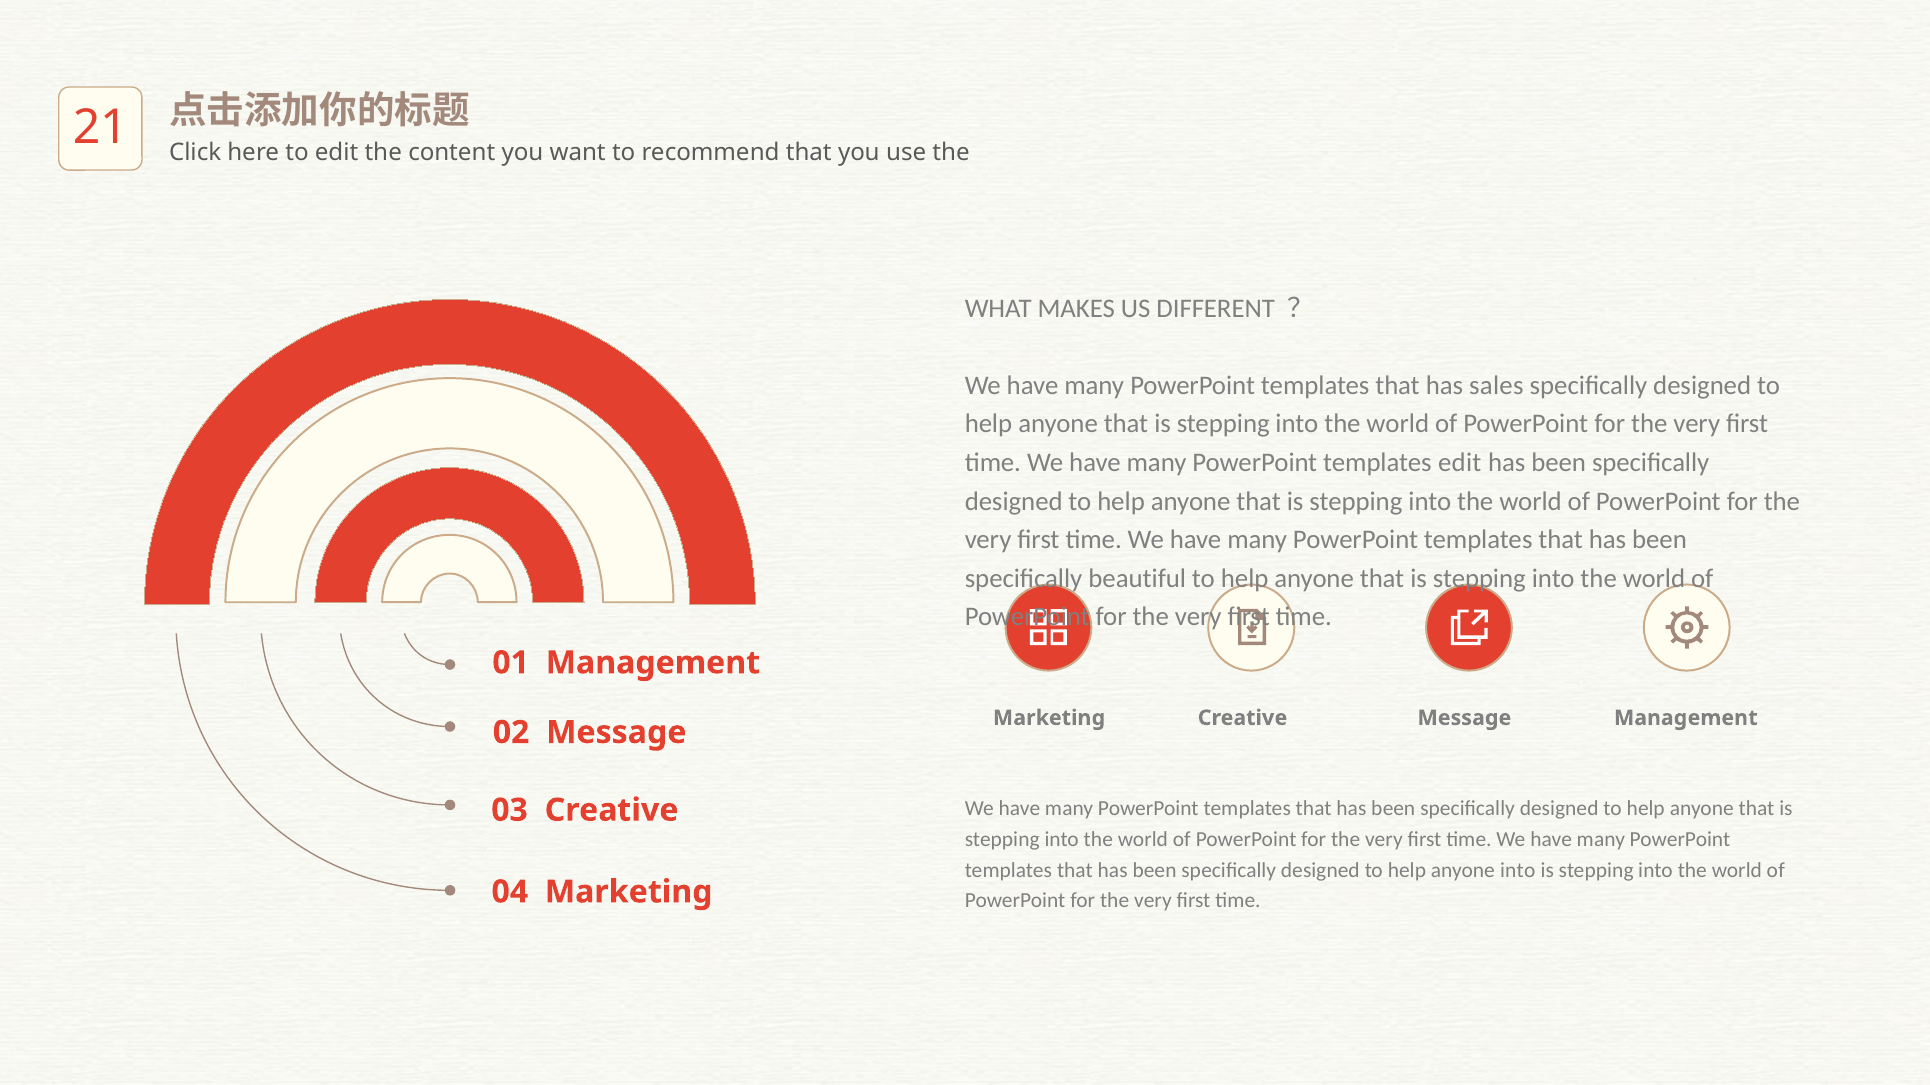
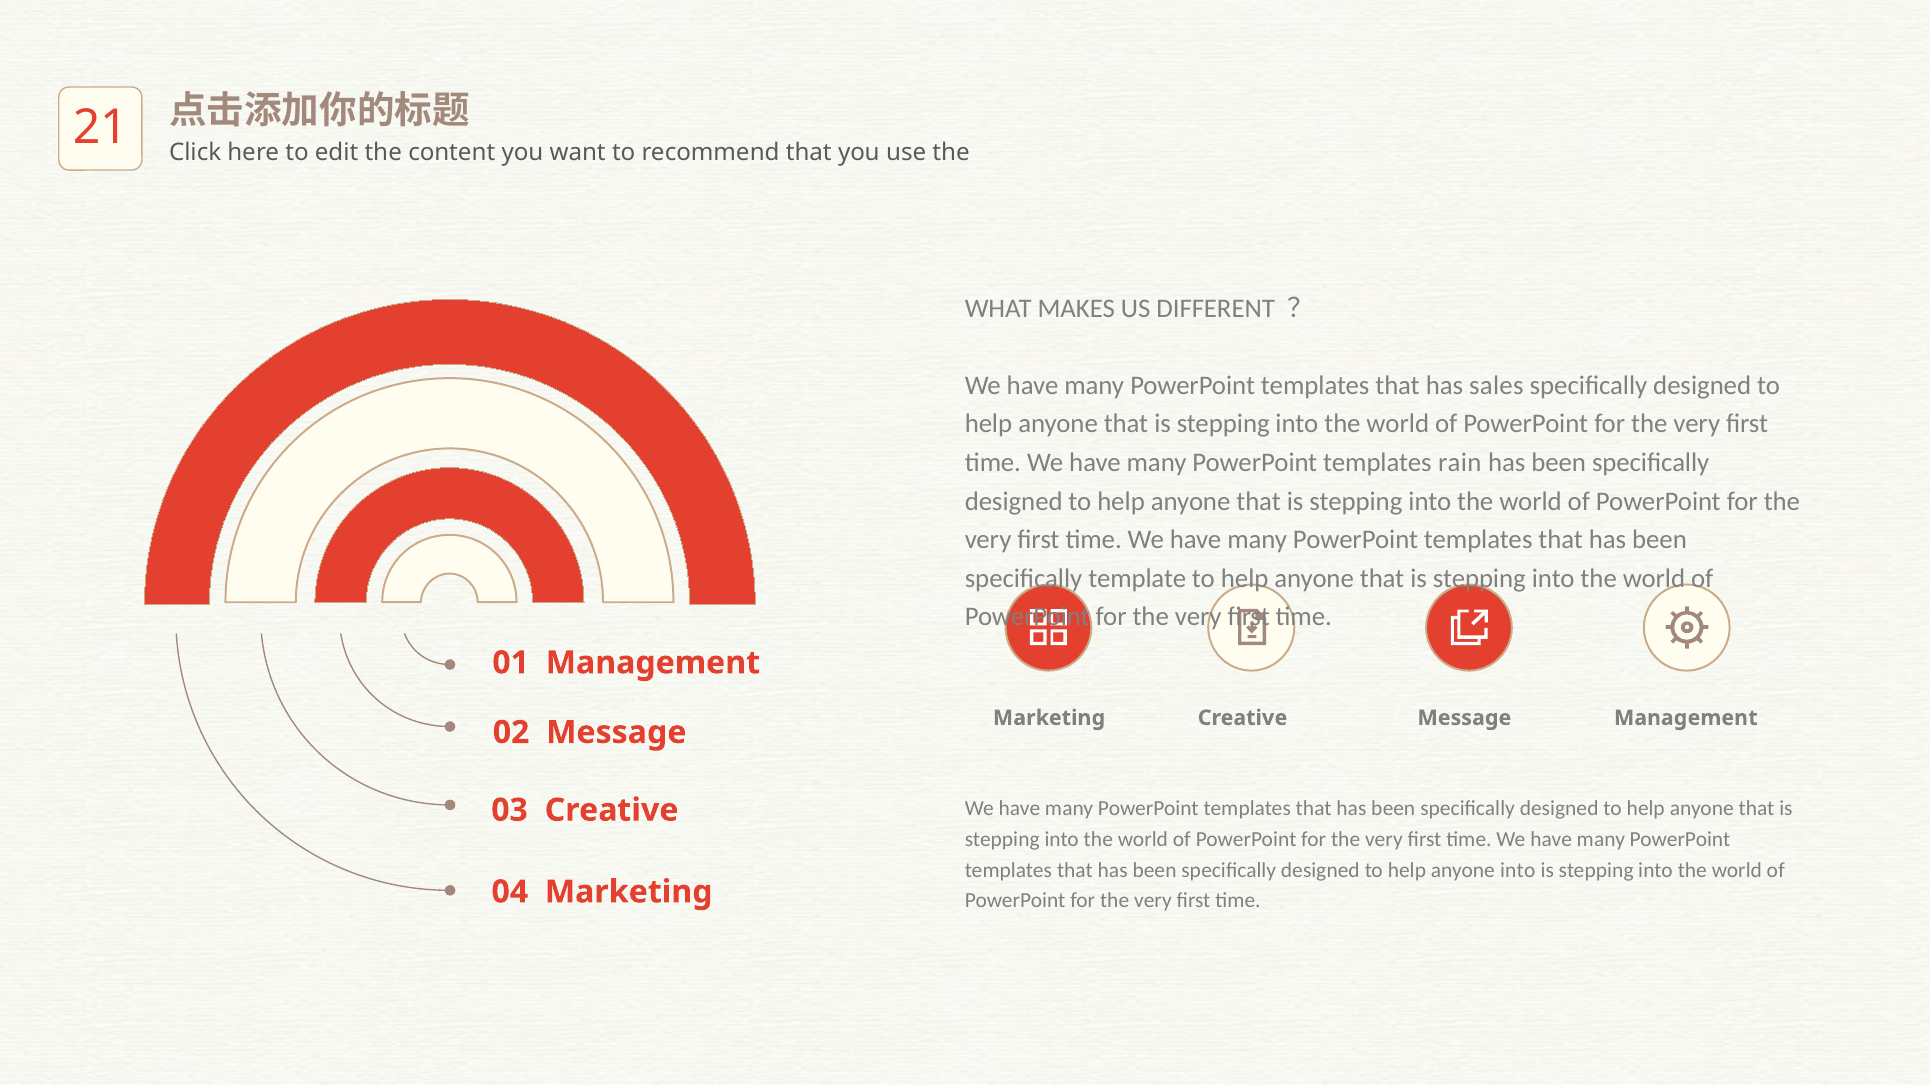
templates edit: edit -> rain (1460, 463)
beautiful: beautiful -> template (1137, 579)
